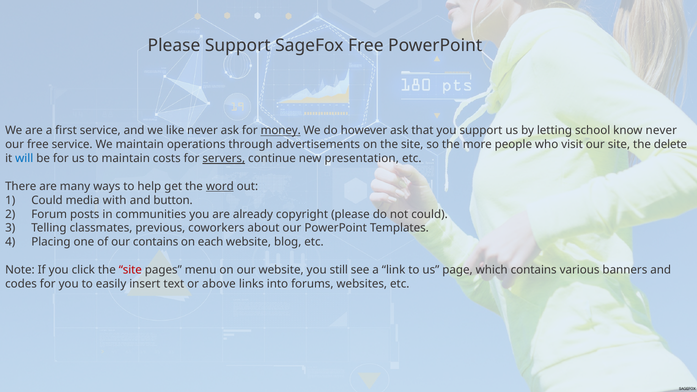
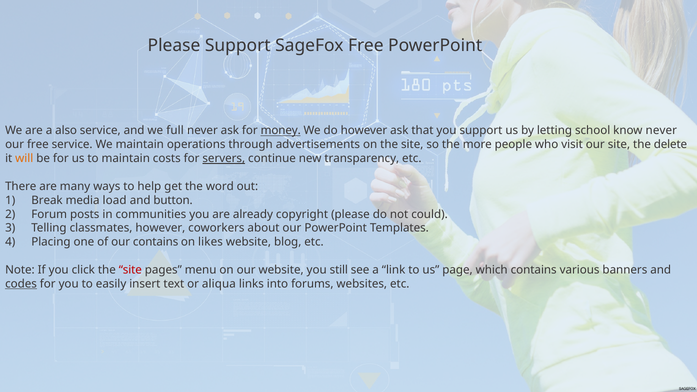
first: first -> also (66, 131)
like: like -> full (175, 131)
will colour: blue -> orange (24, 159)
presentation: presentation -> transparency (362, 159)
word underline: present -> none (220, 186)
Could: Could -> Break (47, 200)
with: with -> load (115, 200)
classmates previous: previous -> however (160, 228)
each: each -> likes (210, 242)
codes underline: none -> present (21, 284)
above: above -> aliqua (219, 284)
